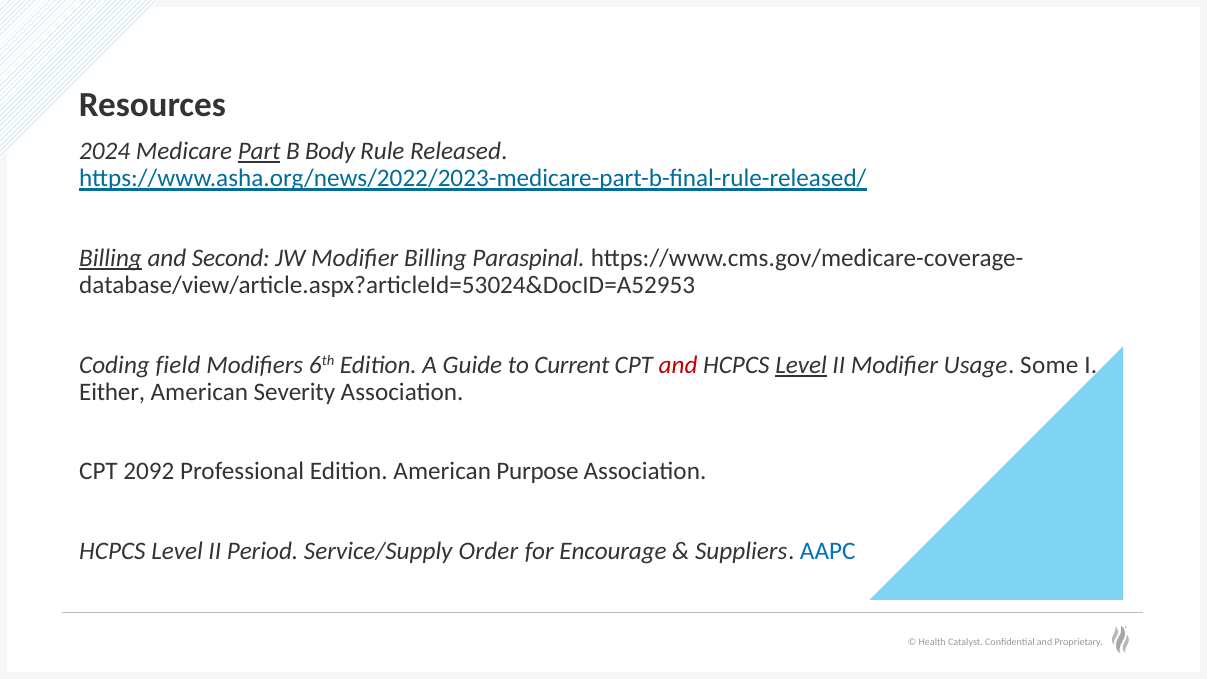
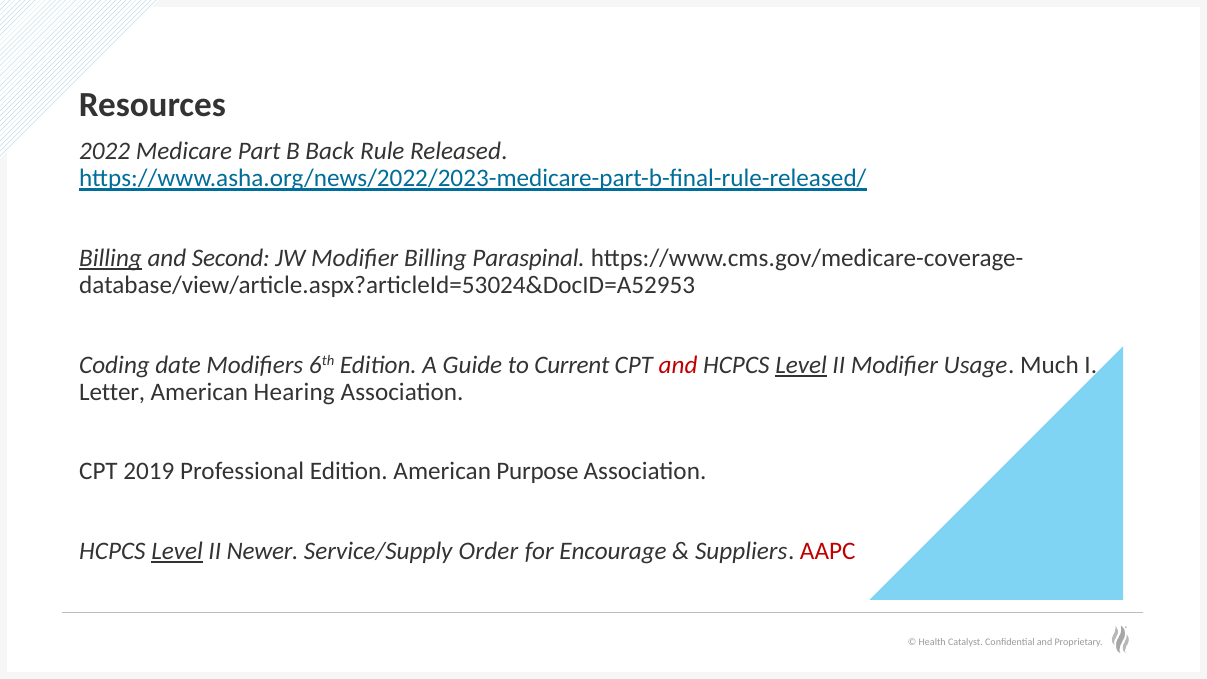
2024: 2024 -> 2022 (105, 151)
Part underline: present -> none (259, 151)
Body: Body -> Back (330, 151)
field: field -> date (178, 365)
Some: Some -> Much (1049, 365)
Either: Either -> Letter (112, 392)
Severity: Severity -> Hearing (294, 392)
2092: 2092 -> 2019 (149, 472)
Level underline: none -> present (177, 551)
Period: Period -> Newer (263, 551)
AAPC colour: blue -> red (828, 551)
